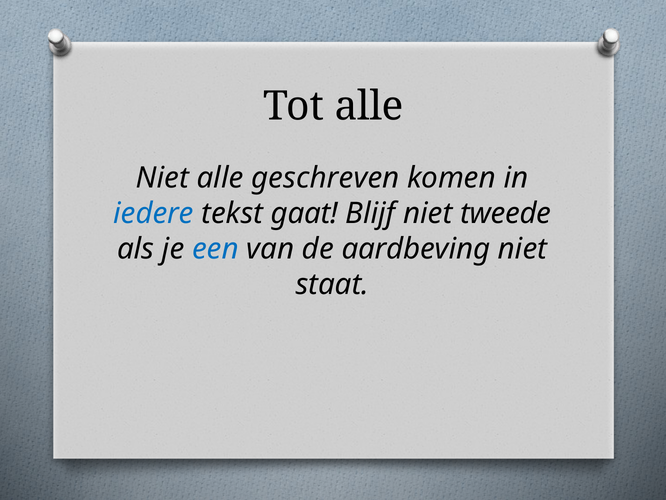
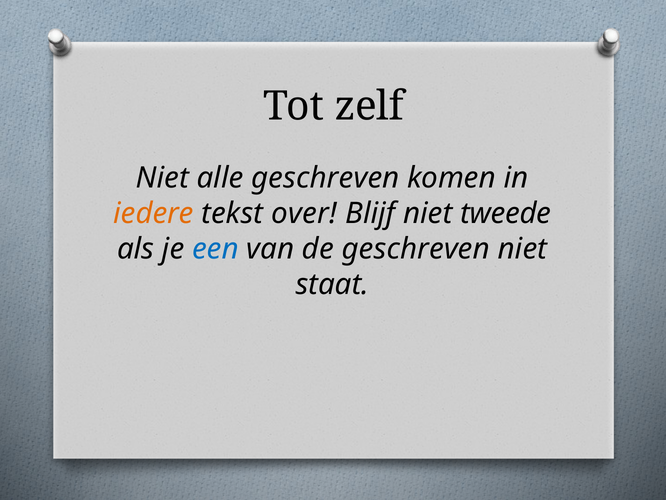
Tot alle: alle -> zelf (369, 106)
iedere colour: blue -> orange (154, 213)
gaat: gaat -> over (304, 213)
de aardbeving: aardbeving -> geschreven (416, 249)
